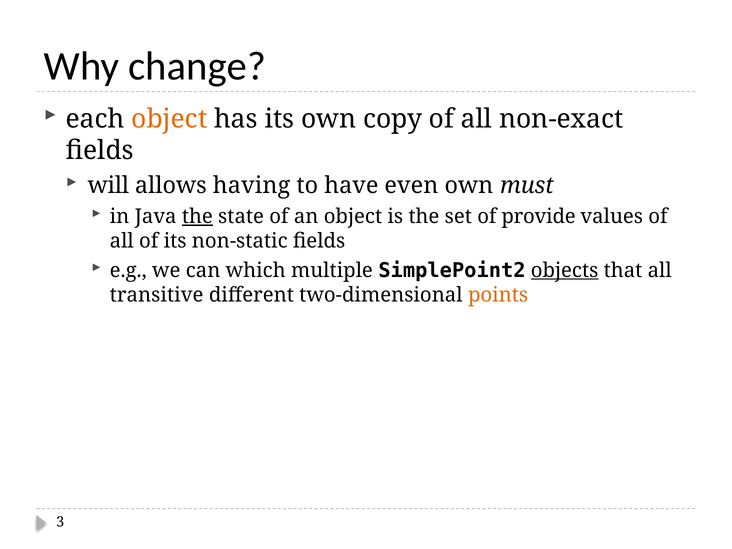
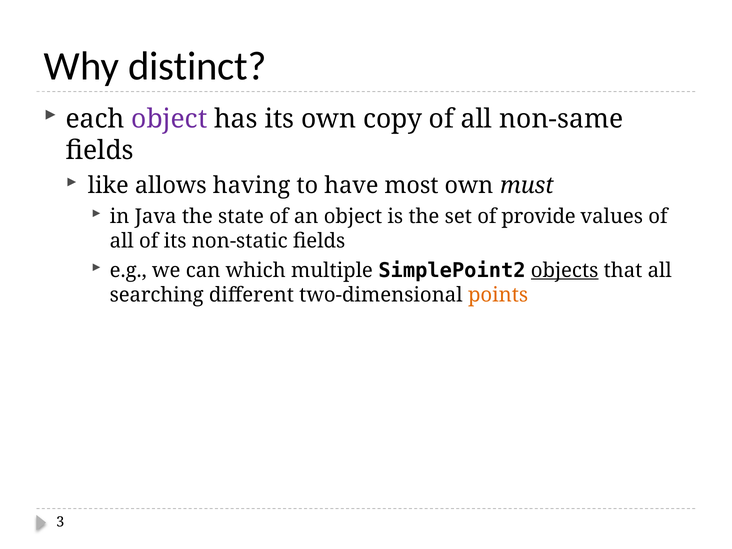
change: change -> distinct (197, 66)
object colour: orange -> purple (169, 119)
non-exact: non-exact -> non-same (561, 119)
will: will -> like (108, 185)
even: even -> most (412, 185)
the underline: present -> none (197, 216)
transitive: transitive -> searching (157, 295)
